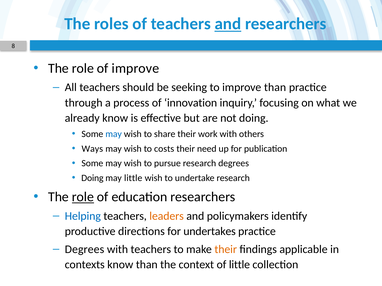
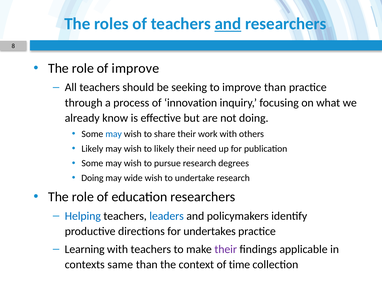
Ways: Ways -> Likely (92, 149)
to costs: costs -> likely (164, 149)
may little: little -> wide (133, 178)
role underline: present -> none (83, 197)
leaders colour: orange -> blue (167, 216)
Degrees: Degrees -> Learning (85, 250)
their colour: orange -> purple (226, 250)
contexts know: know -> same (120, 265)
of little: little -> time (239, 265)
